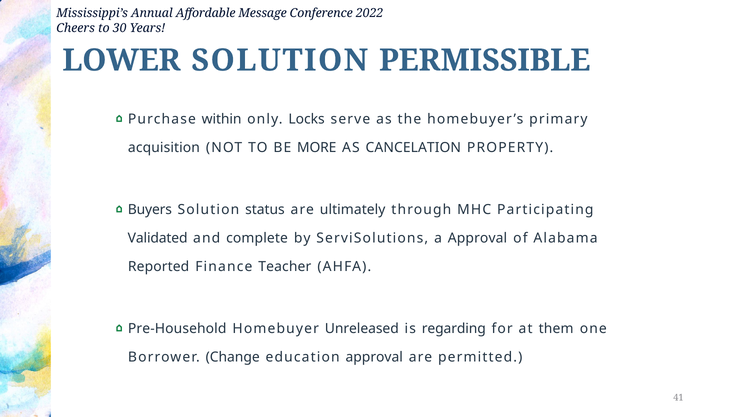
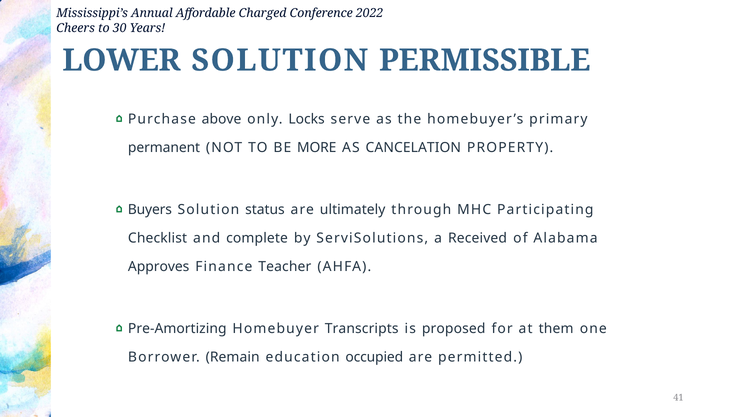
Message: Message -> Charged (263, 13)
within: within -> above (222, 119)
acquisition: acquisition -> permanent (164, 147)
Validated: Validated -> Checklist (158, 238)
a Approval: Approval -> Received (477, 238)
Reported: Reported -> Approves (159, 266)
Pre-Household: Pre-Household -> Pre-Amortizing (177, 328)
Unreleased: Unreleased -> Transcripts (362, 328)
regarding: regarding -> proposed (454, 328)
Change: Change -> Remain (233, 356)
education approval: approval -> occupied (374, 356)
